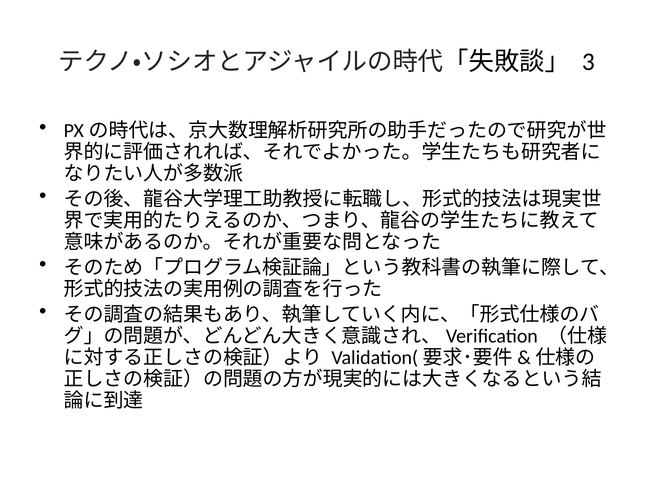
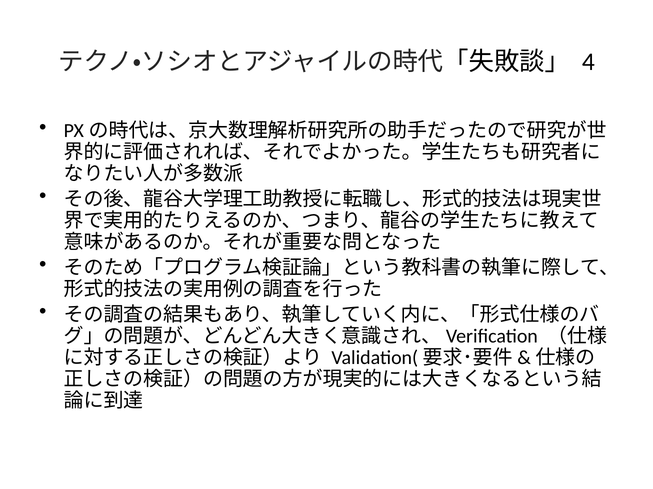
3: 3 -> 4 (588, 62)
